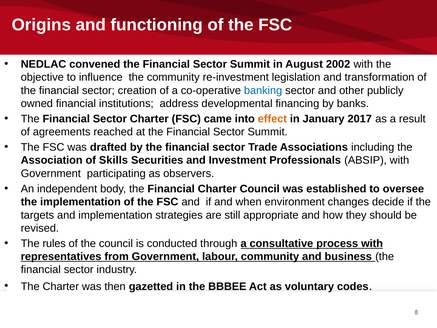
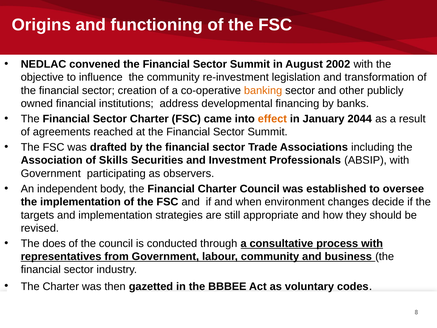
banking colour: blue -> orange (263, 90)
2017: 2017 -> 2044 (360, 119)
rules: rules -> does (54, 243)
